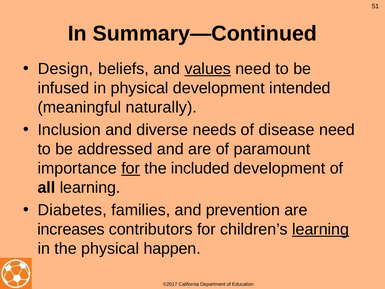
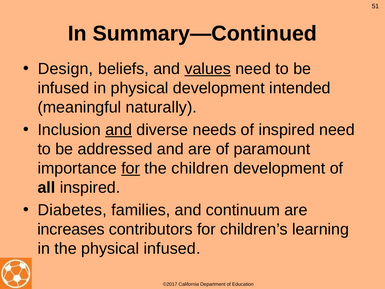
and underline: none -> present (119, 130)
of disease: disease -> inspired (287, 130)
included: included -> children (200, 168)
all learning: learning -> inspired (90, 188)
prevention: prevention -> continuum (243, 210)
learning underline: present -> none (321, 229)
physical happen: happen -> infused (172, 248)
